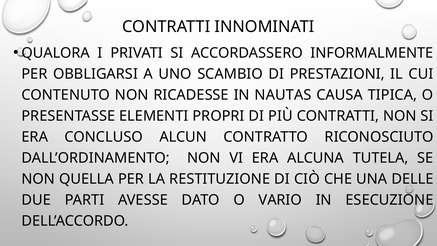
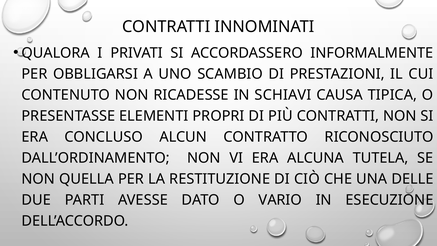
NAUTAS: NAUTAS -> SCHIAVI (283, 95)
